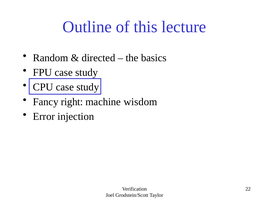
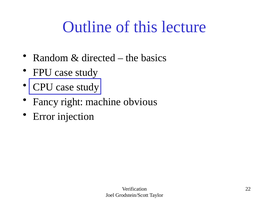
wisdom: wisdom -> obvious (140, 102)
